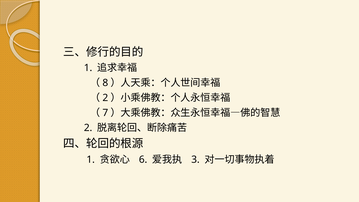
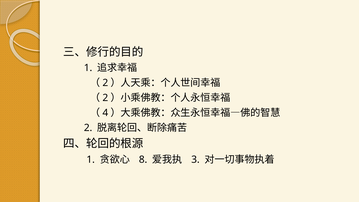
8: 8 -> 2 (105, 83)
7: 7 -> 4 (105, 113)
6: 6 -> 8 (143, 159)
